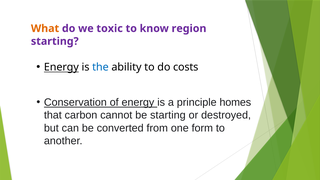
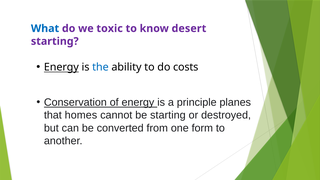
What colour: orange -> blue (45, 28)
region: region -> desert (189, 28)
homes: homes -> planes (235, 102)
carbon: carbon -> homes (81, 115)
